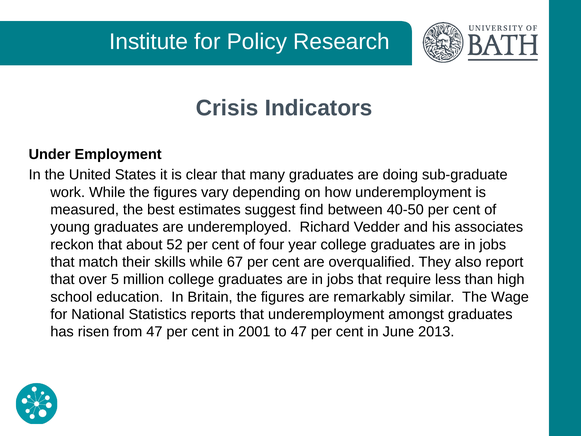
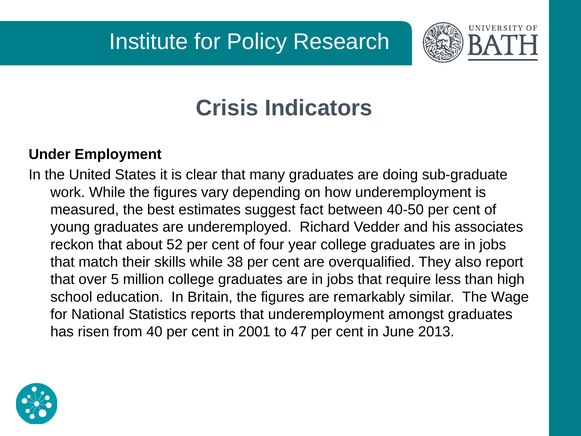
find: find -> fact (312, 210)
67: 67 -> 38 (235, 262)
from 47: 47 -> 40 (154, 332)
